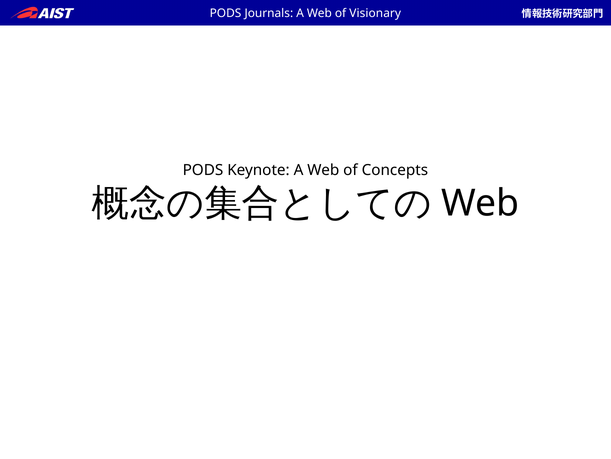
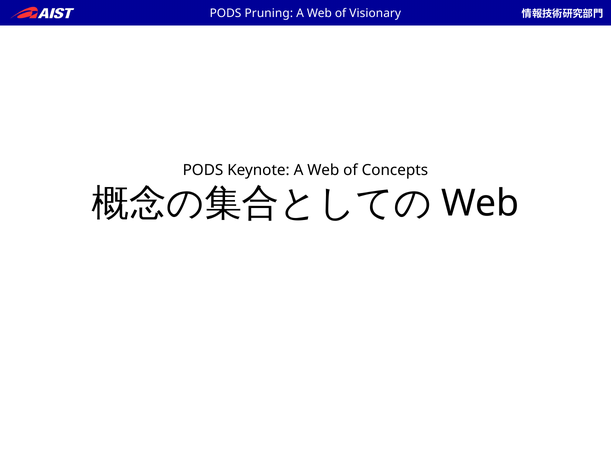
Journals: Journals -> Pruning (269, 13)
